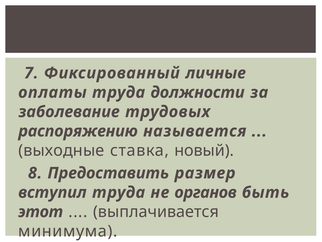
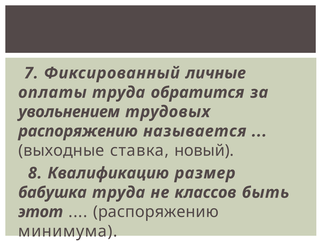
должности: должности -> обратится (198, 92)
заболевание: заболевание -> увольнением (69, 112)
Предоставить: Предоставить -> Квалификацию (108, 173)
вступил: вступил -> бабушка (52, 192)
органов: органов -> классов (205, 192)
выплачивается: выплачивается -> распоряжению (156, 211)
